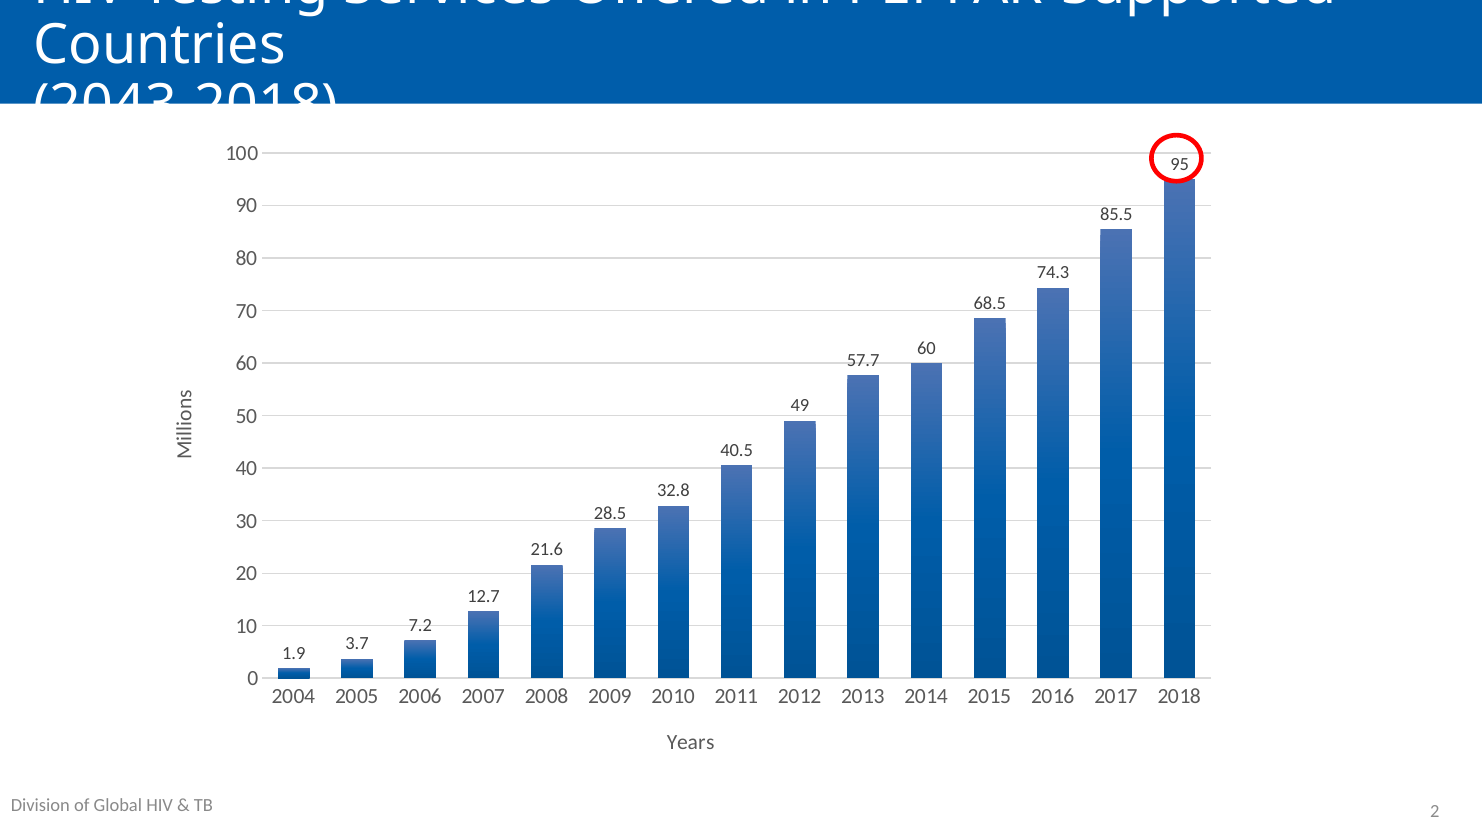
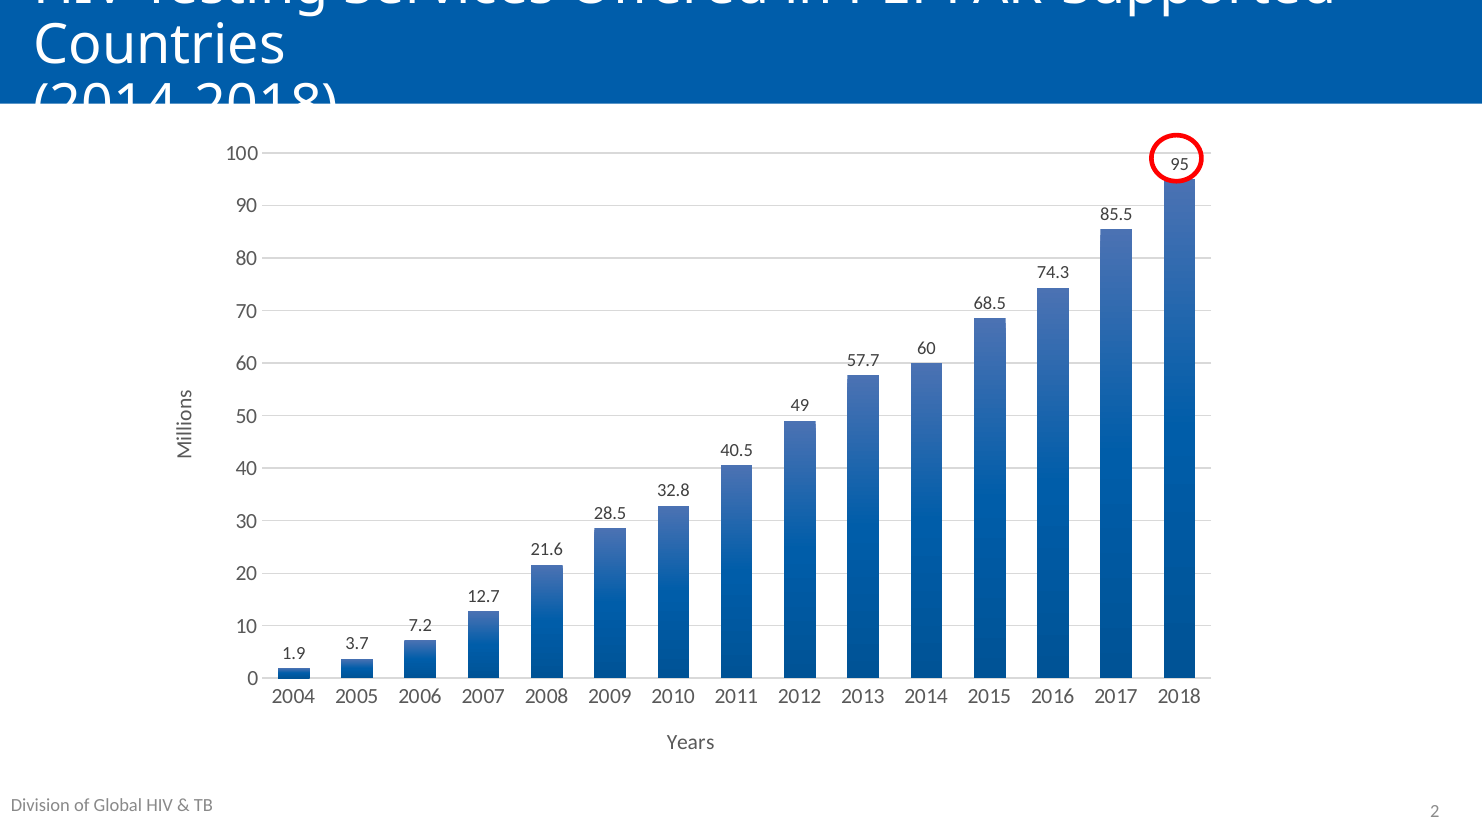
2043-2018: 2043-2018 -> 2014-2018 (186, 105)
